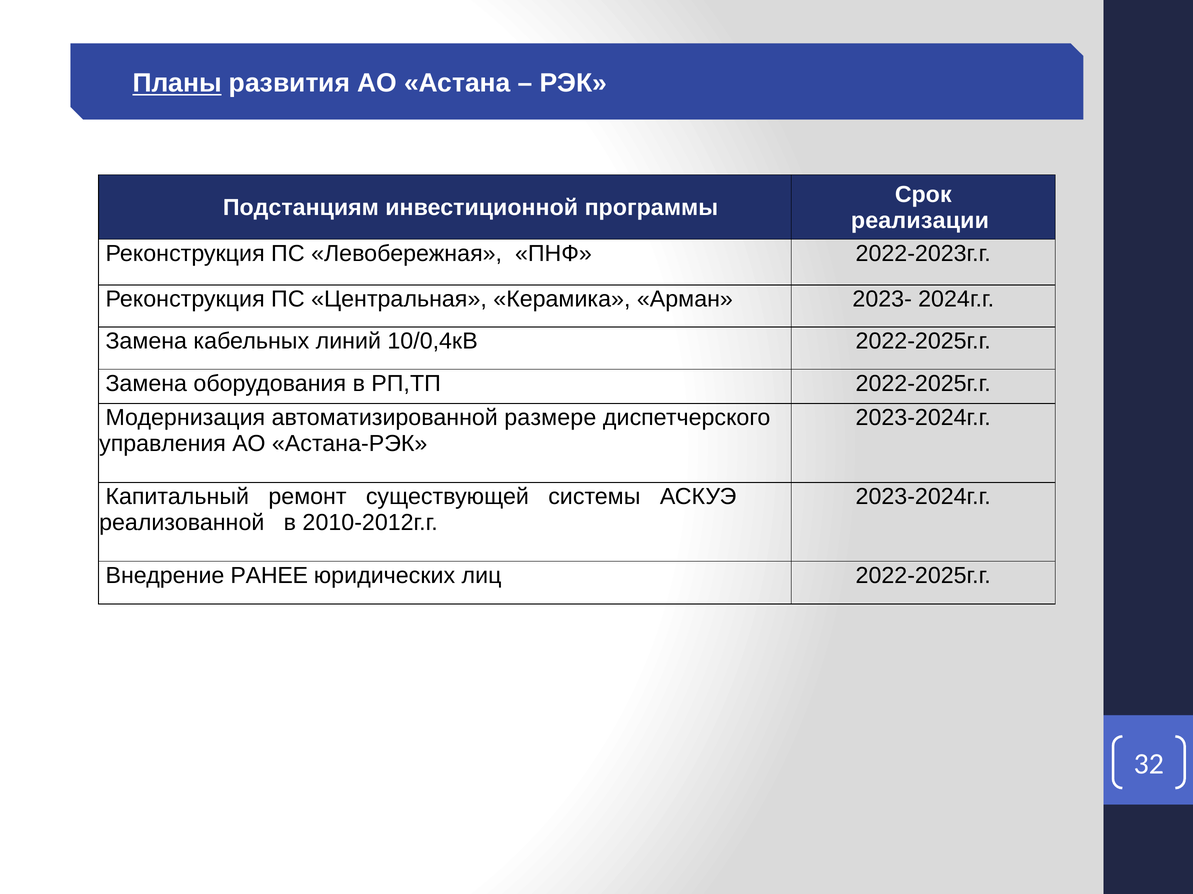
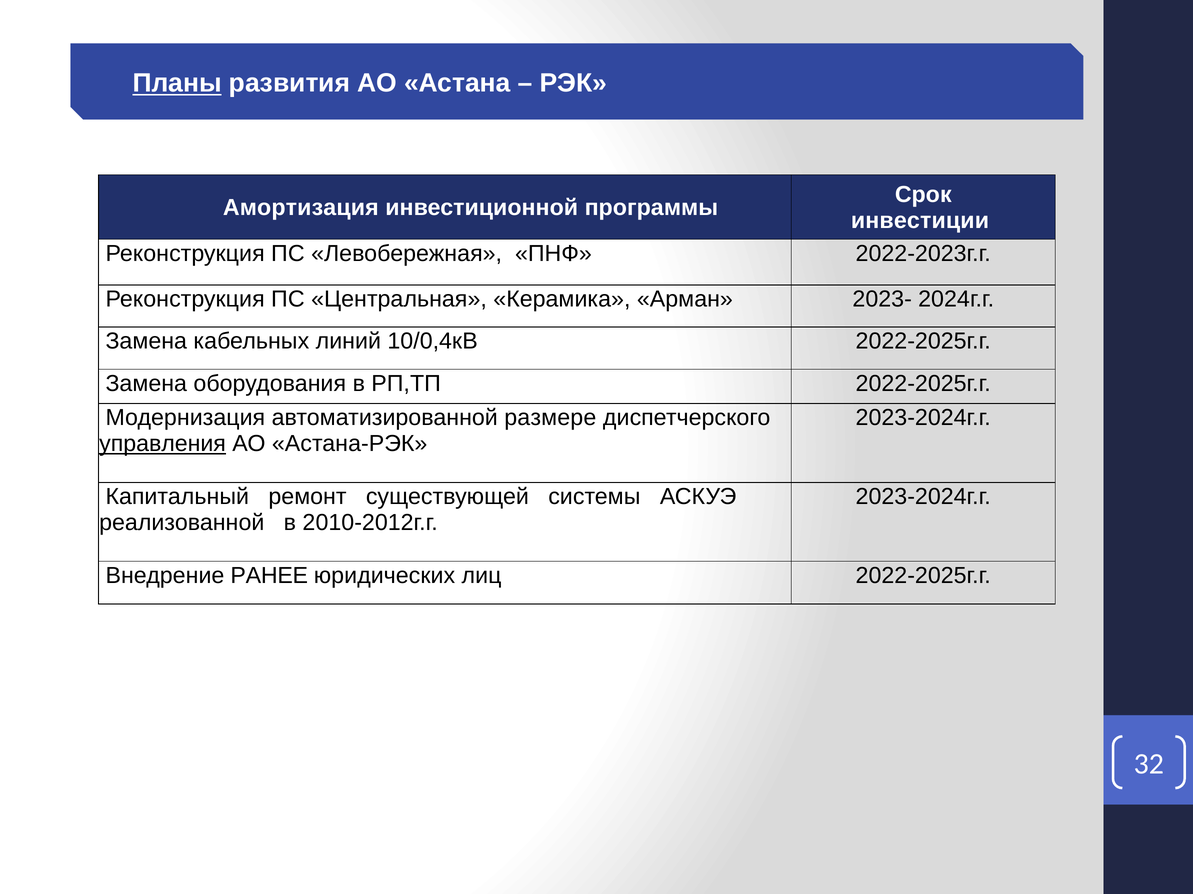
Подстанциям: Подстанциям -> Амортизация (301, 208)
реализации: реализации -> инвестиции (920, 221)
управления underline: none -> present (163, 444)
